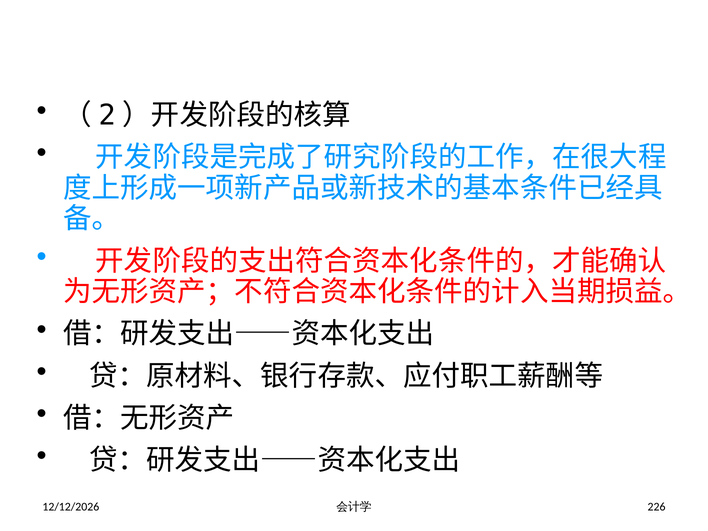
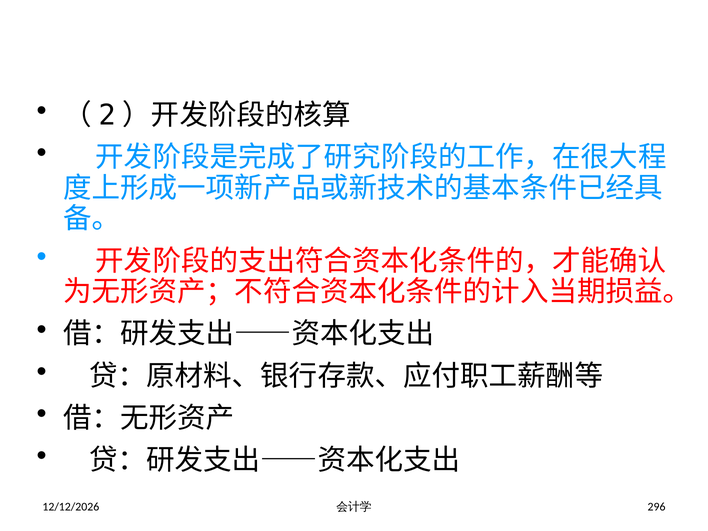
226: 226 -> 296 (657, 507)
